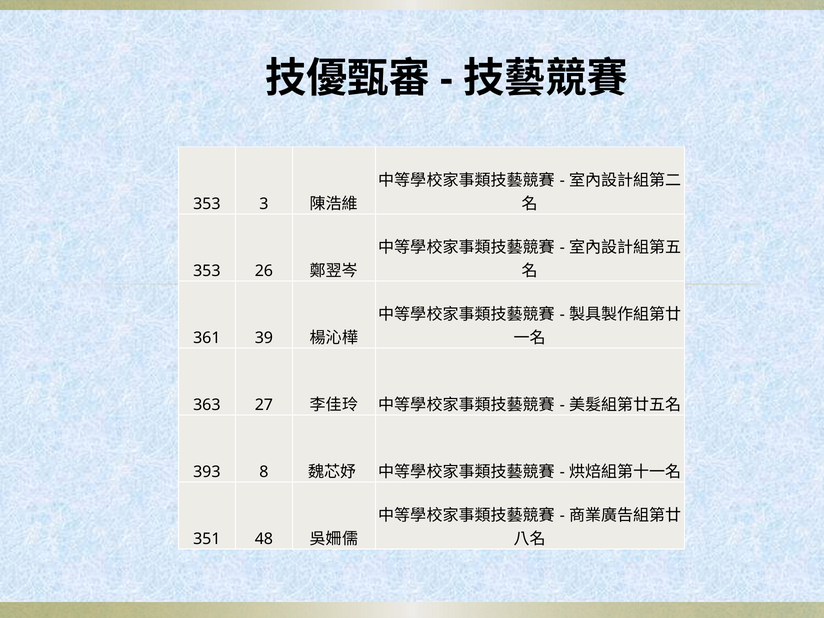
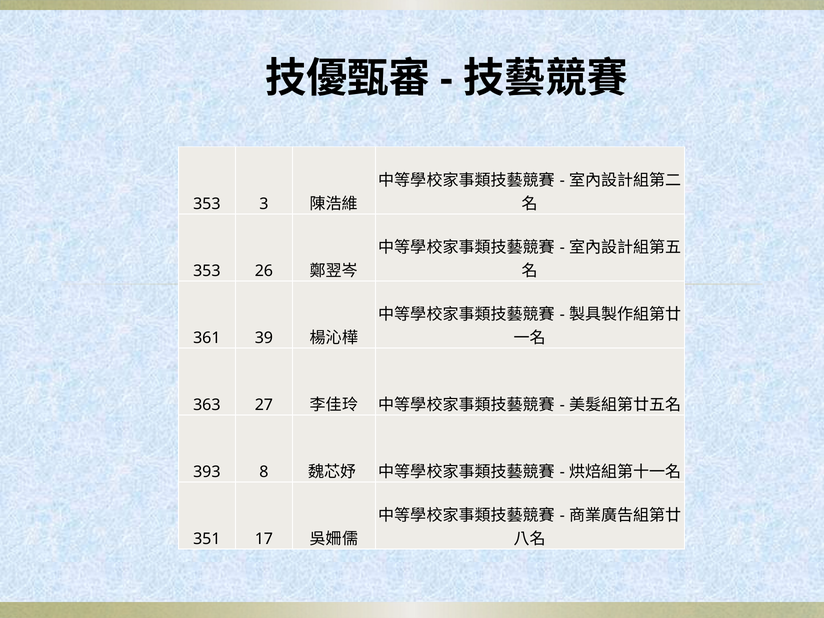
48: 48 -> 17 (264, 539)
